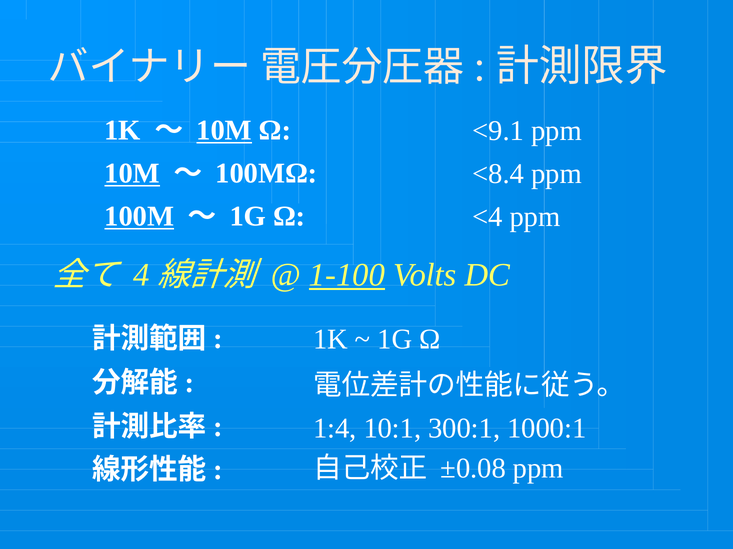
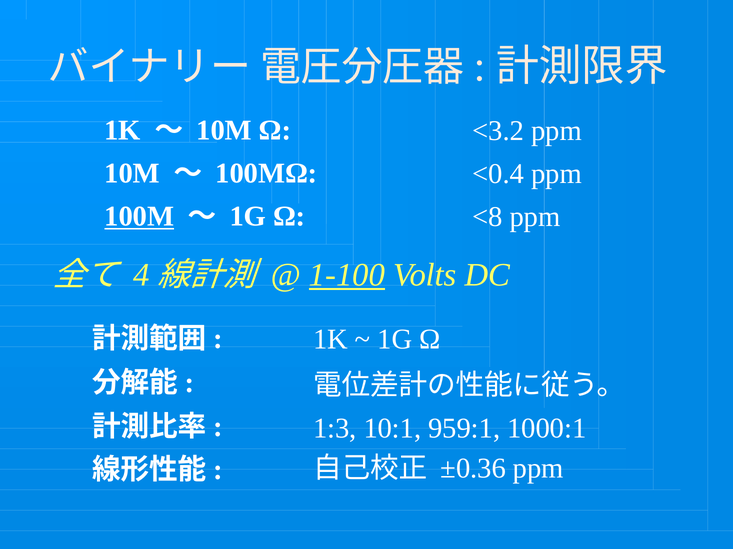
10M underline: present -> none (224, 130)
<9.1: <9.1 -> <3.2 (498, 131)
10M underline: present -> none (132, 173)
<8.4: <8.4 -> <0.4 (498, 174)
<4: <4 -> <8 (488, 217)
1:4: 1:4 -> 1:3 (335, 428)
300:1: 300:1 -> 959:1 (464, 428)
±0.08: ±0.08 -> ±0.36 (473, 468)
